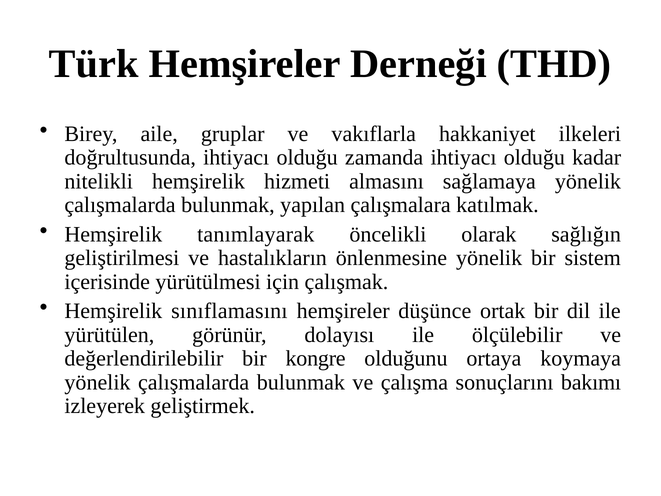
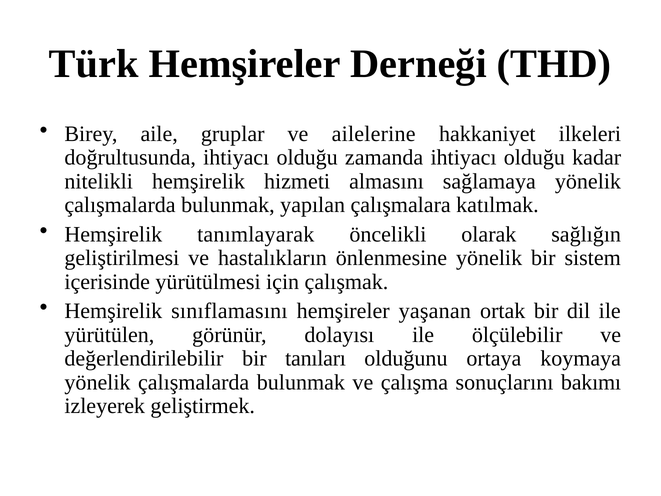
vakıflarla: vakıflarla -> ailelerine (374, 134)
düşünce: düşünce -> yaşanan (435, 311)
kongre: kongre -> tanıları (316, 358)
